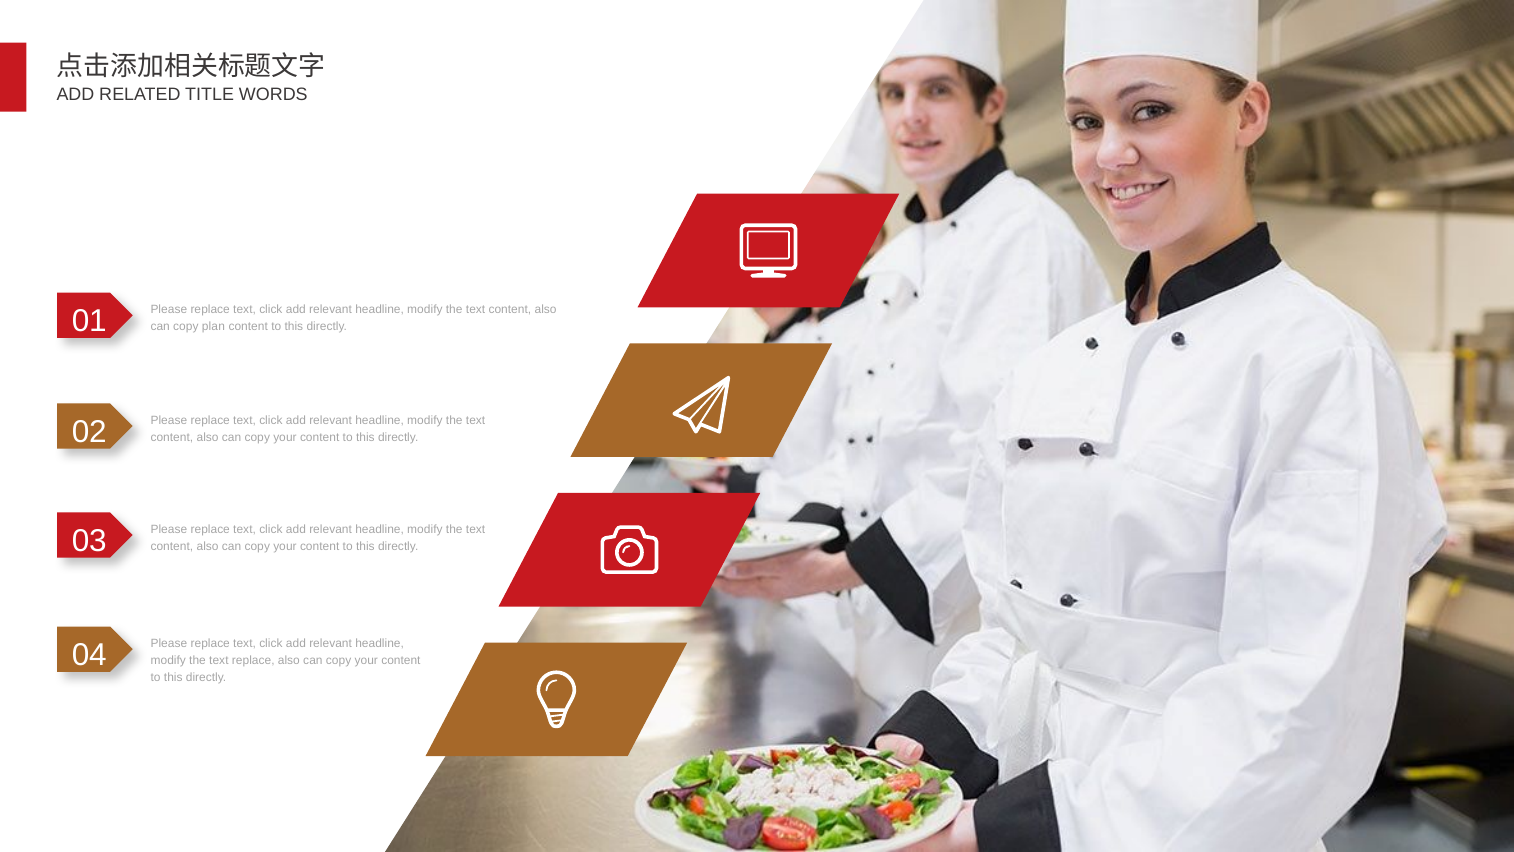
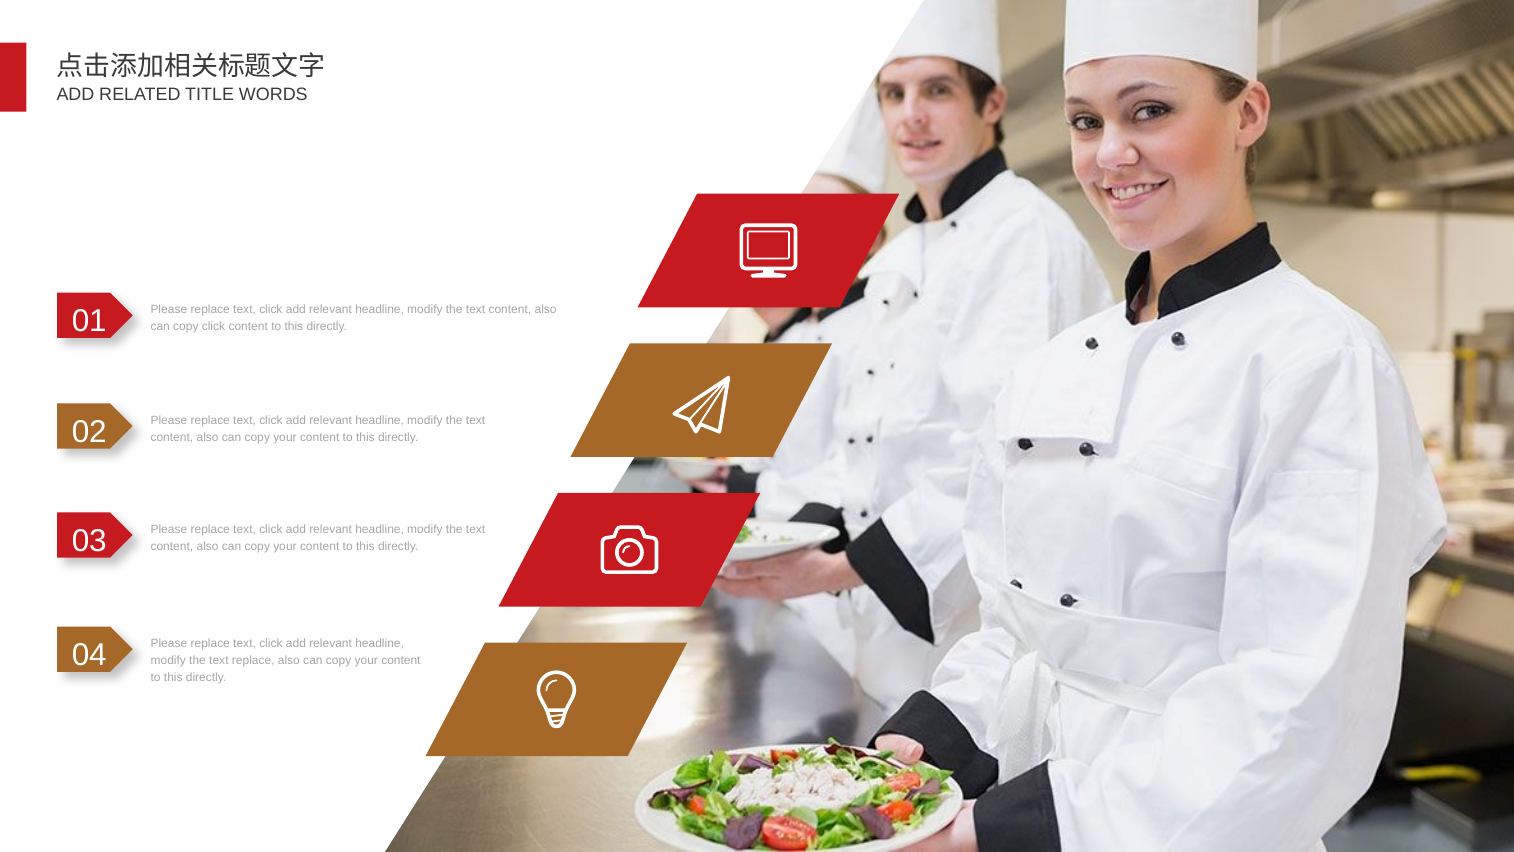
copy plan: plan -> click (213, 327)
